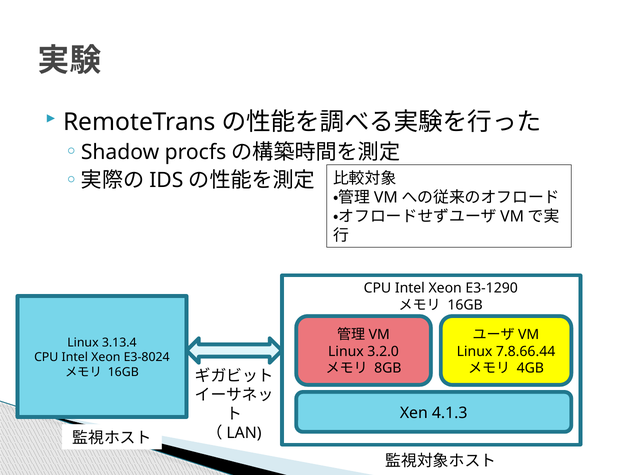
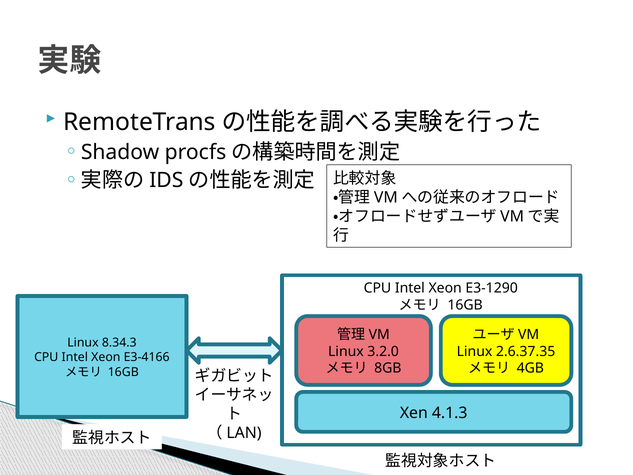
3.13.4: 3.13.4 -> 8.34.3 (119, 342)
7.8.66.44: 7.8.66.44 -> 2.6.37.35 (526, 351)
E3-8024: E3-8024 -> E3-4166 (147, 357)
